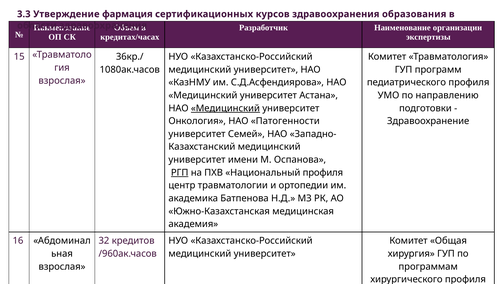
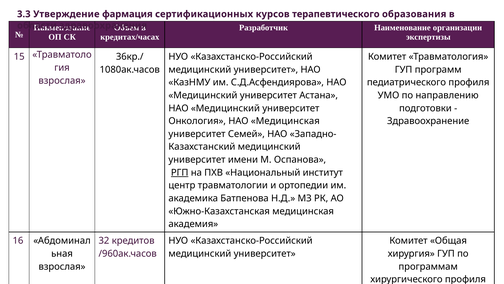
курсов здравоохранения: здравоохранения -> терапевтического (336, 14)
Медицинский underline: present -> none (225, 108)
НАО Патогенности: Патогенности -> Медицинская (285, 121)
Национальный профиля: профиля -> институт (323, 172)
